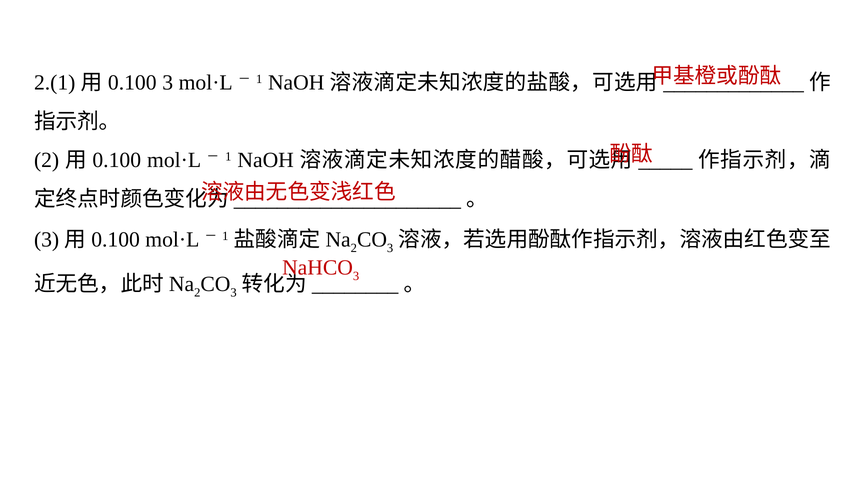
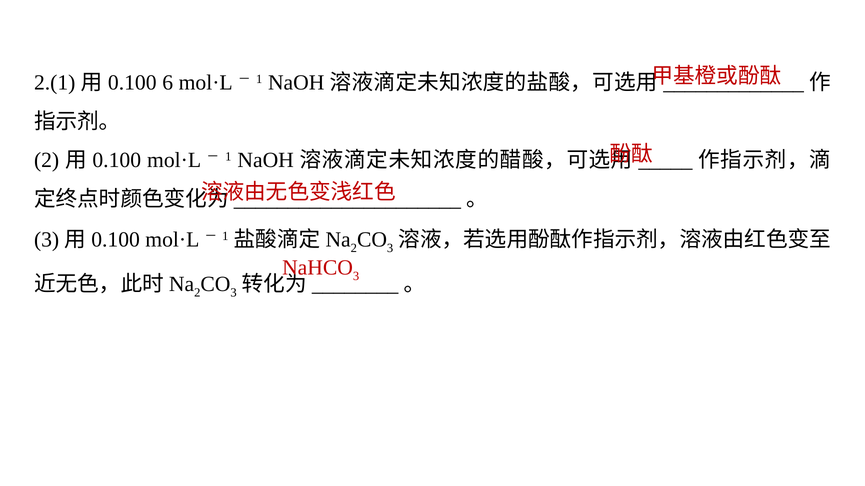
3: 3 -> 6 (168, 83)
